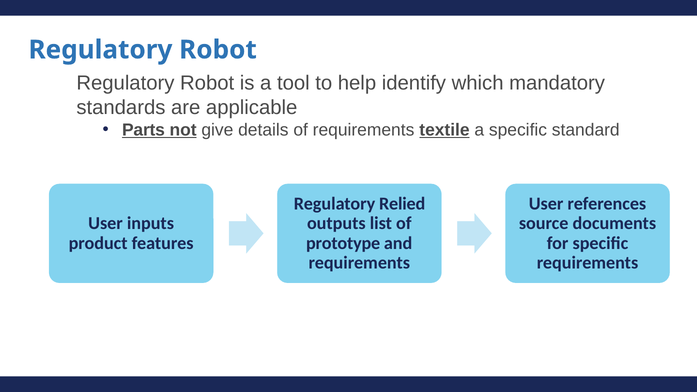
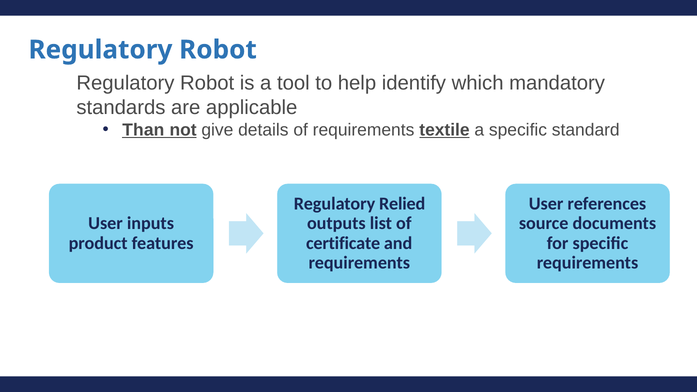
Parts: Parts -> Than (143, 130)
prototype: prototype -> certificate (343, 243)
